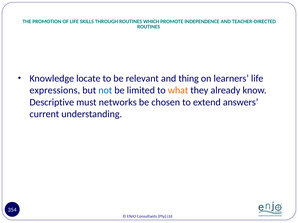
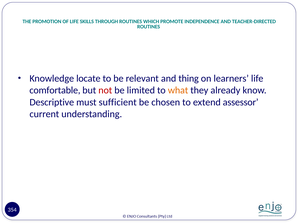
expressions: expressions -> comfortable (55, 91)
not colour: blue -> red (105, 91)
networks: networks -> sufficient (118, 102)
answers: answers -> assessor (241, 102)
